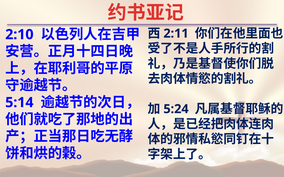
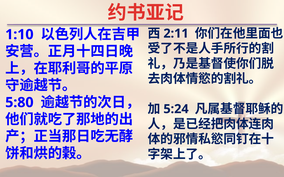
2:10: 2:10 -> 1:10 (19, 35)
5:14: 5:14 -> 5:80 (19, 103)
